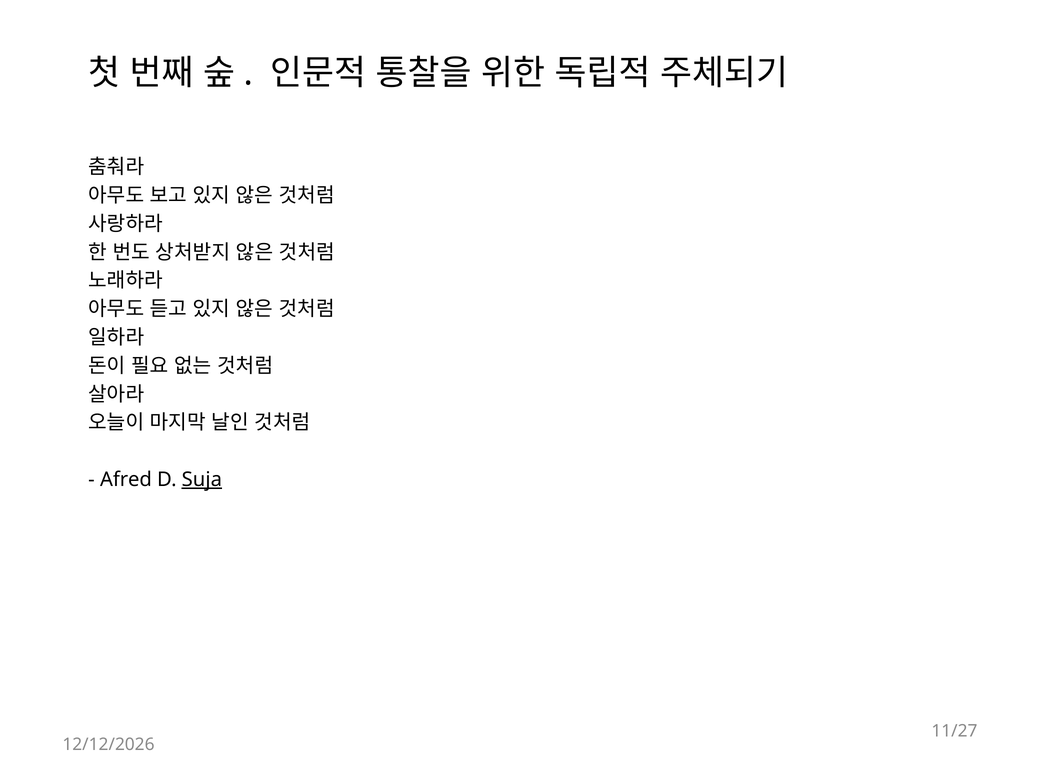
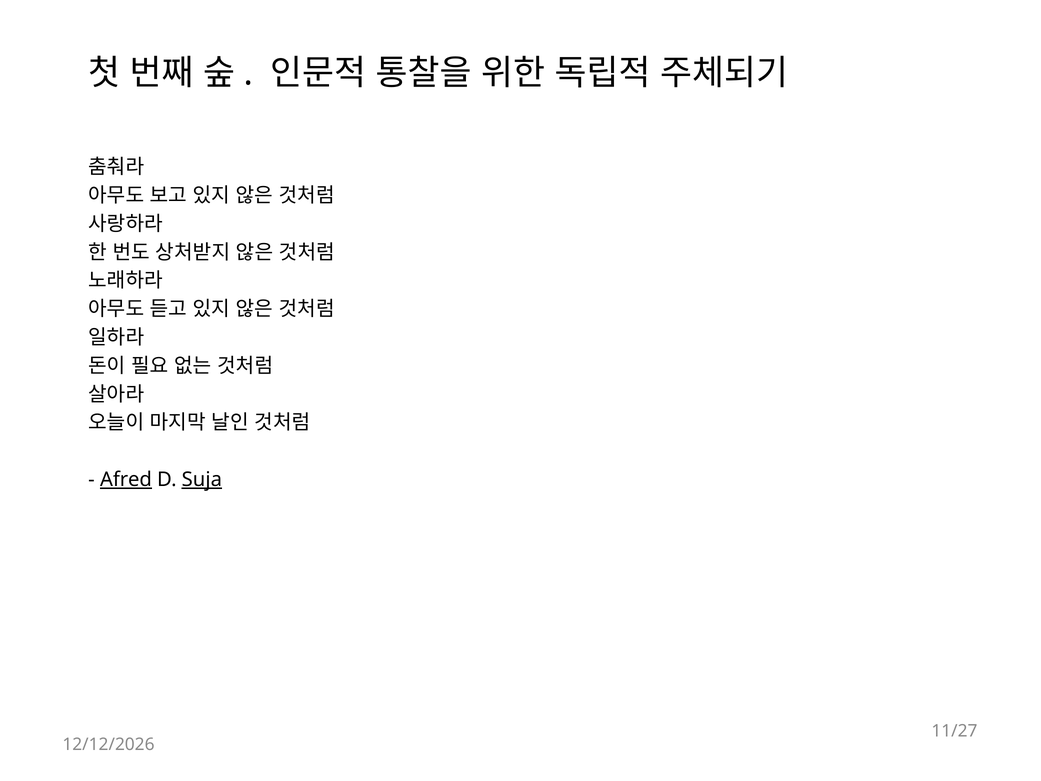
Afred underline: none -> present (126, 479)
